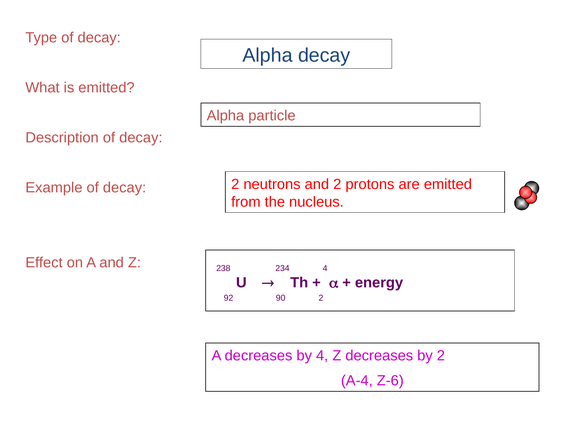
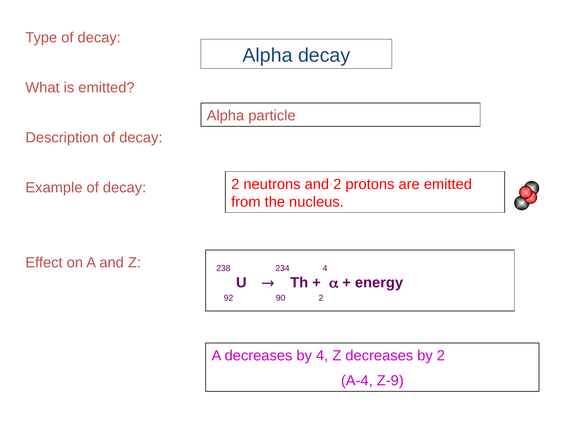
Z-6: Z-6 -> Z-9 (390, 381)
